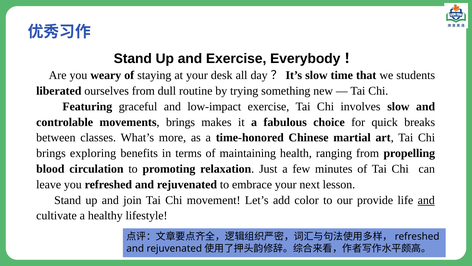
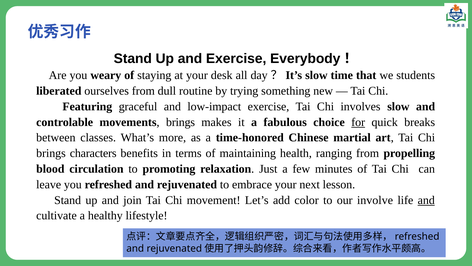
for underline: none -> present (358, 122)
exploring: exploring -> characters (93, 153)
provide: provide -> involve (375, 200)
